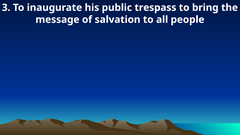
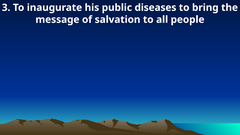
trespass: trespass -> diseases (155, 8)
